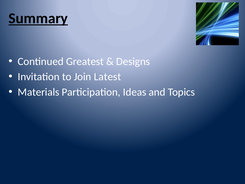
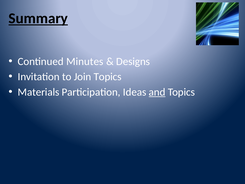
Greatest: Greatest -> Minutes (85, 61)
Join Latest: Latest -> Topics (108, 77)
and underline: none -> present (157, 92)
